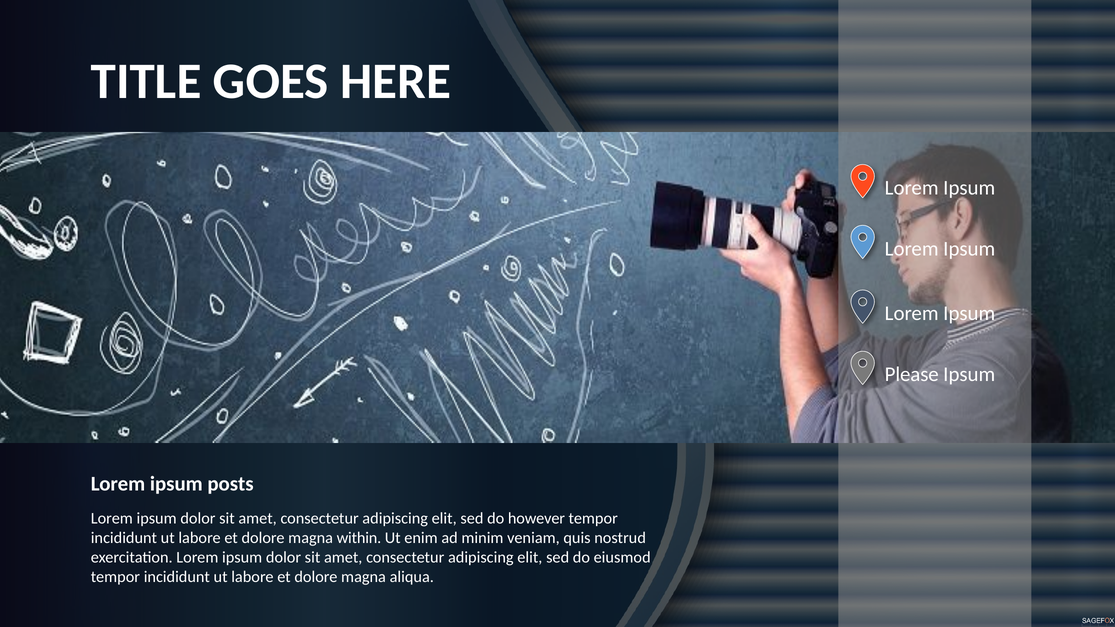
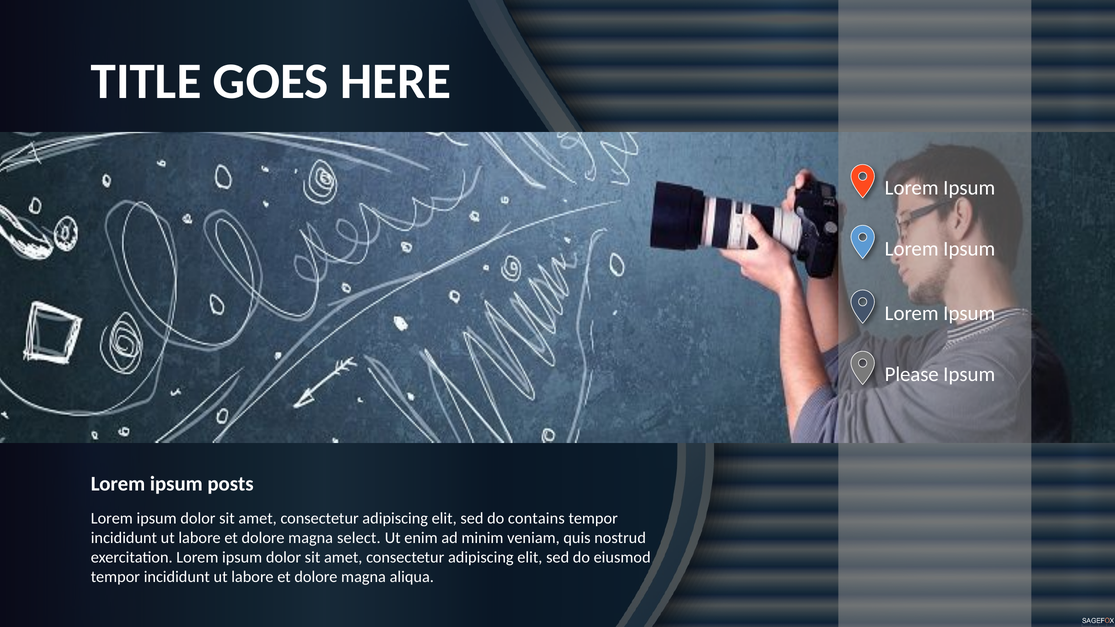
however: however -> contains (536, 518)
within: within -> select (359, 538)
